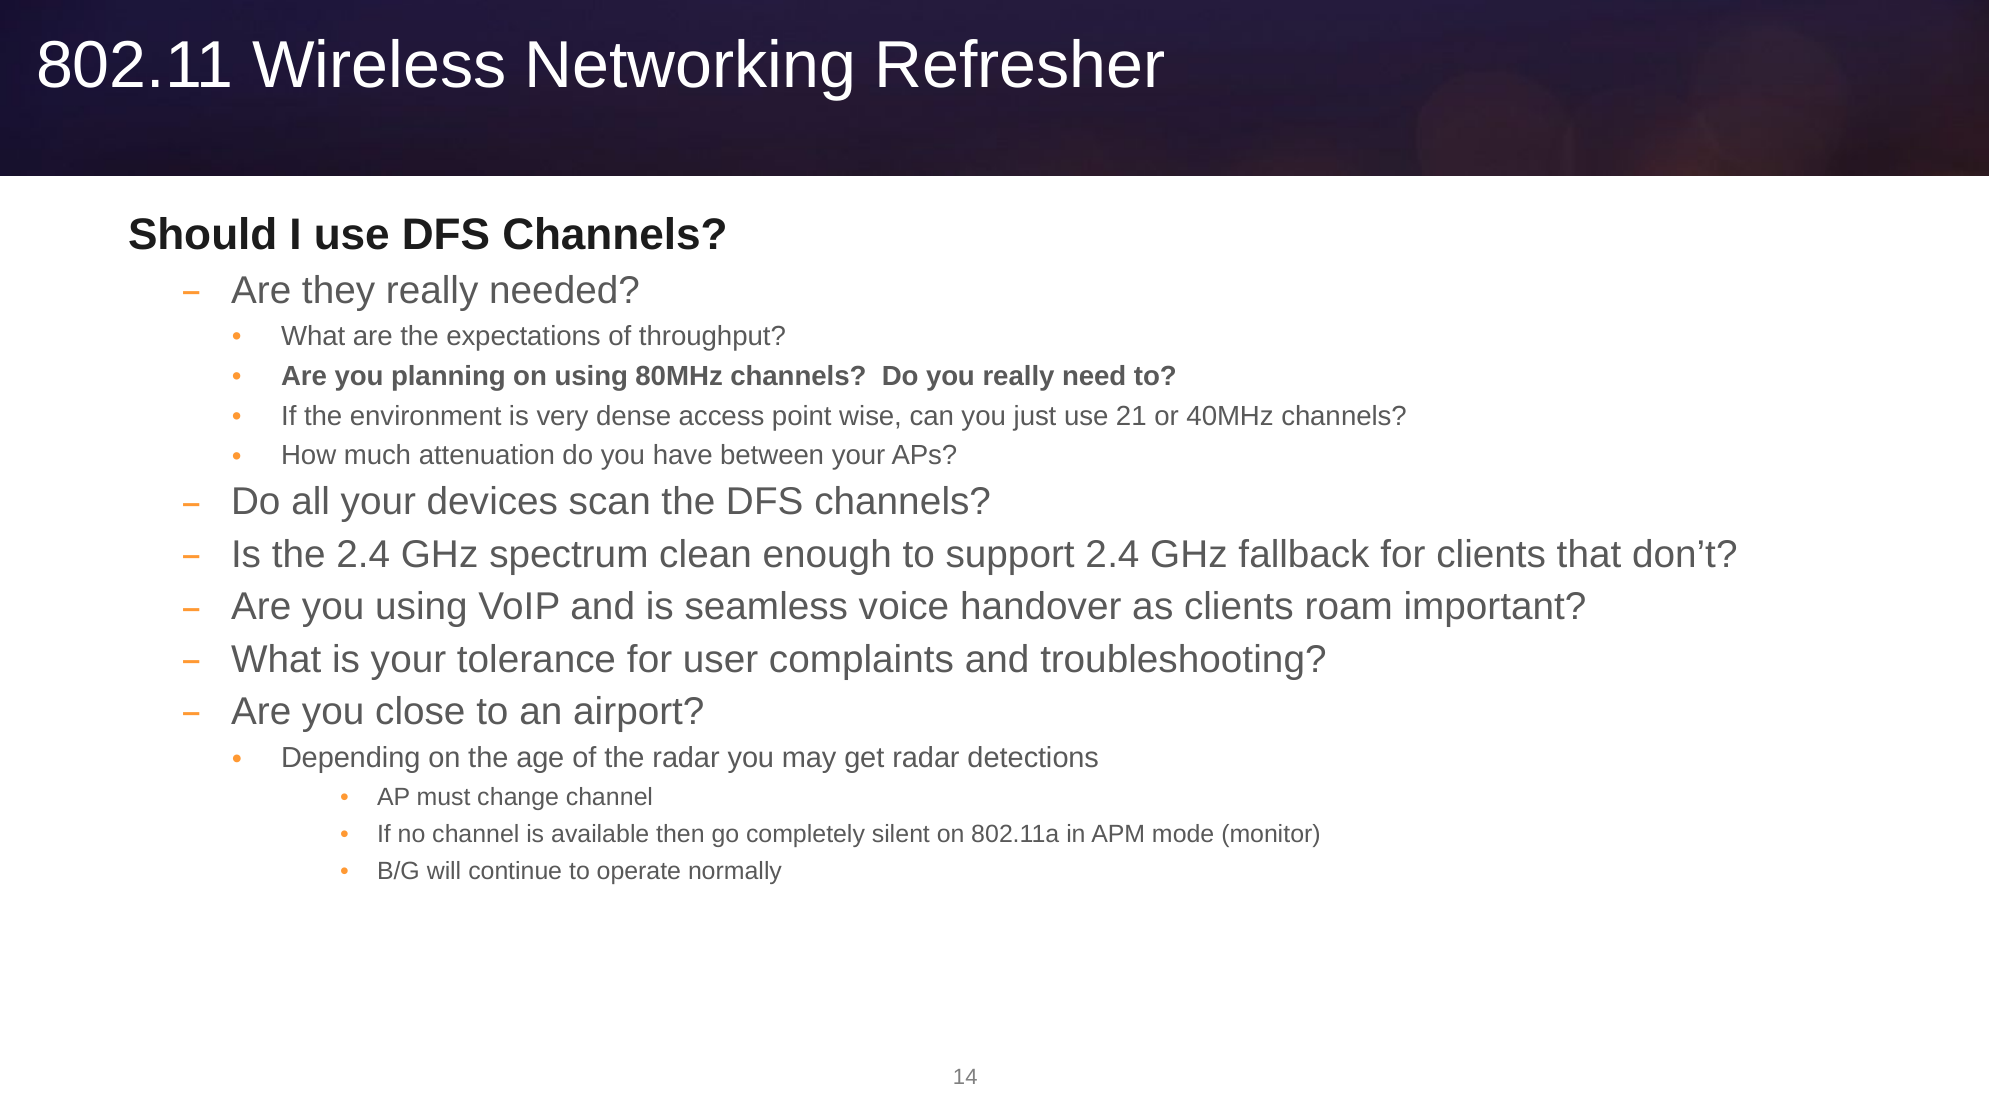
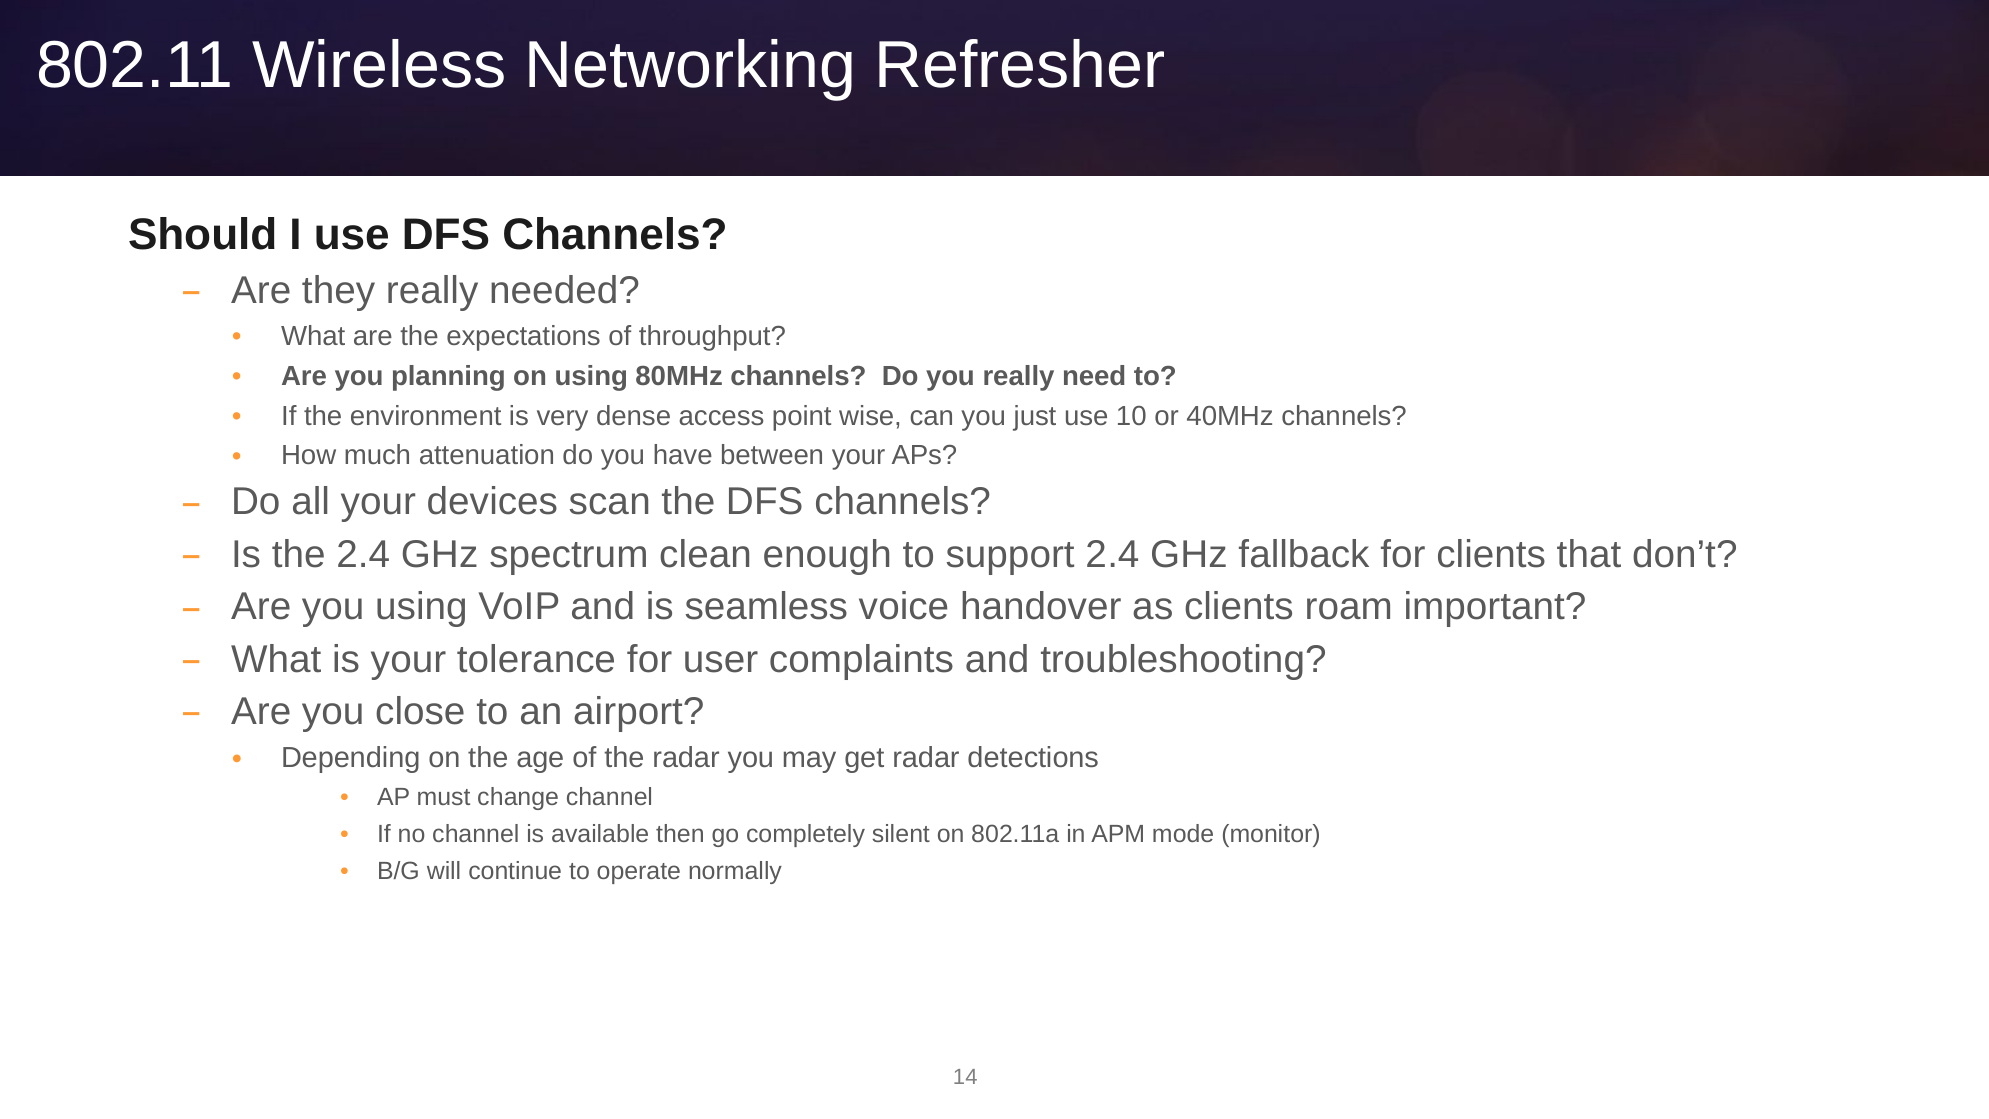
21: 21 -> 10 (1131, 416)
